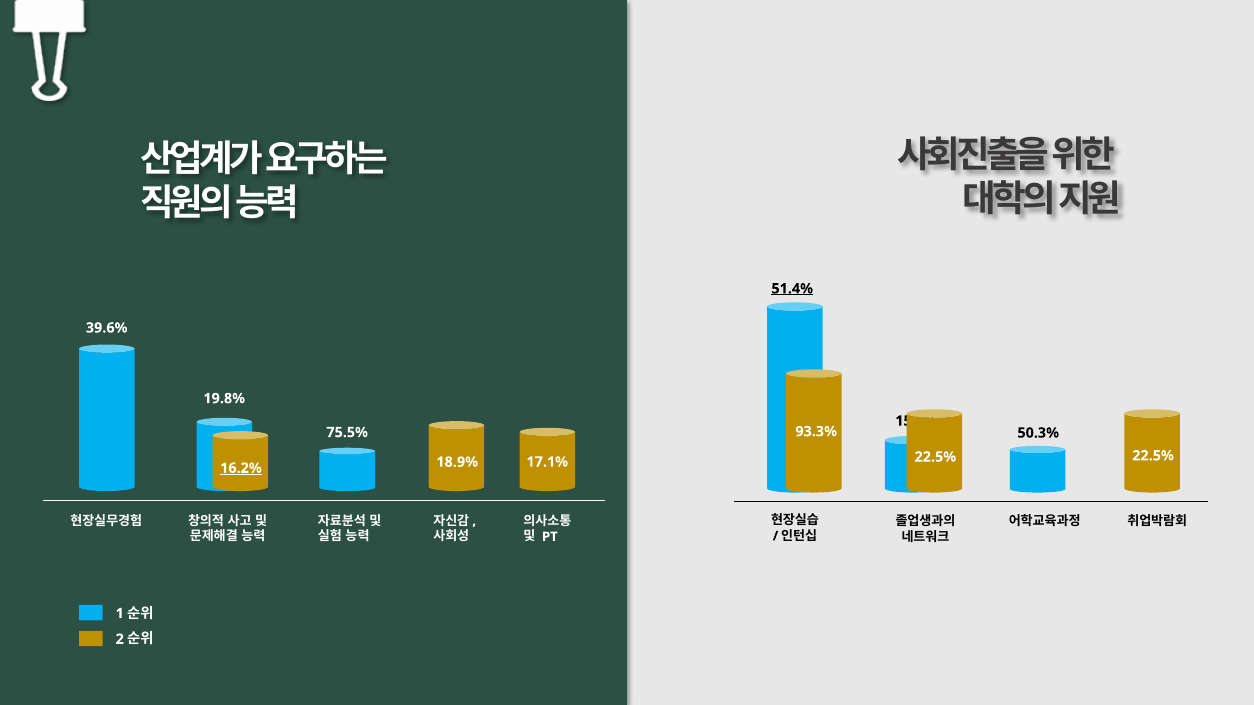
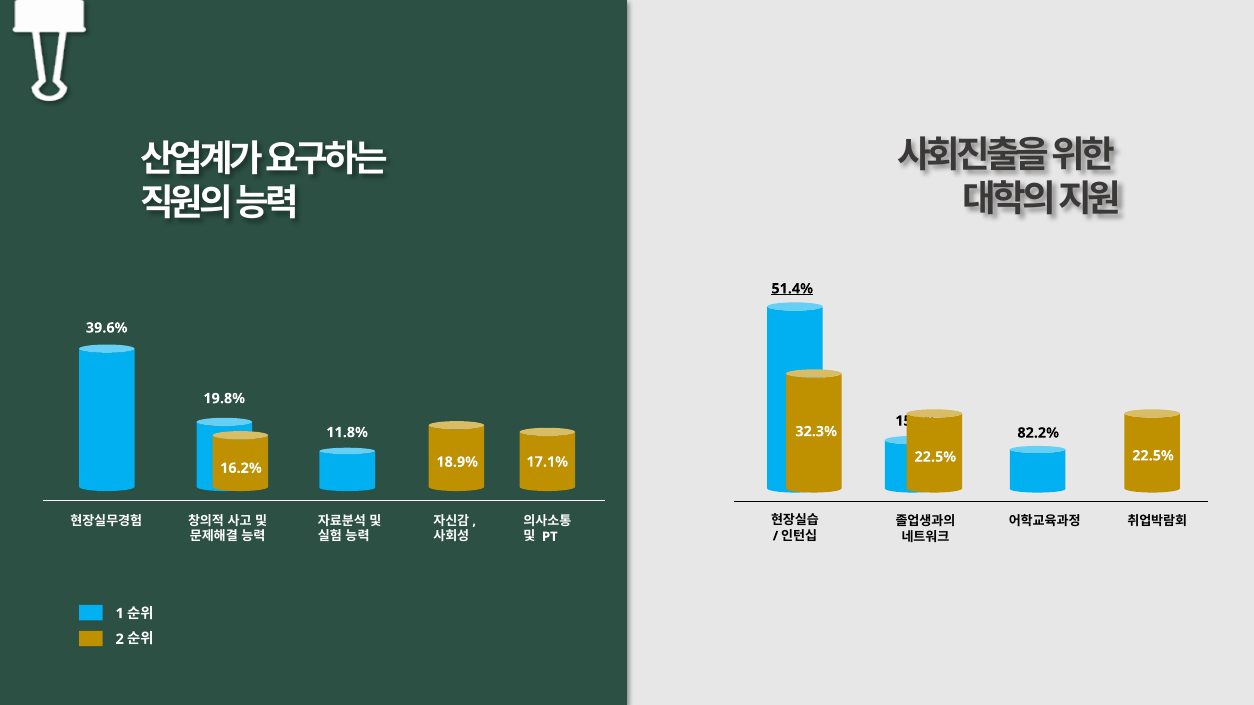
93.3%: 93.3% -> 32.3% (816, 432)
75.5%: 75.5% -> 11.8% (347, 433)
50.3%: 50.3% -> 82.2% (1038, 433)
16.2% underline: present -> none (241, 468)
